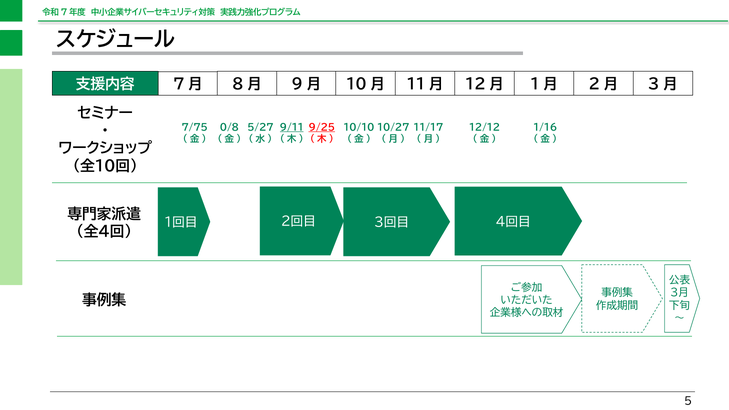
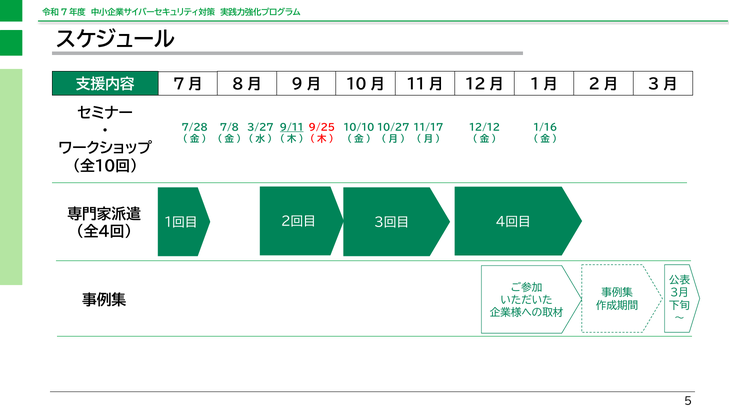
7/75: 7/75 -> 7/28 (195, 128)
0/8: 0/8 -> 7/8 (229, 128)
5/27: 5/27 -> 3/27 (260, 128)
9/25 underline: present -> none (322, 128)
